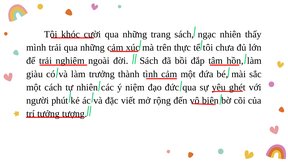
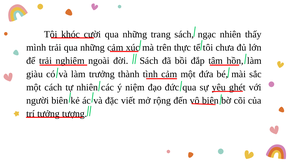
người phút: phút -> biên (60, 101)
